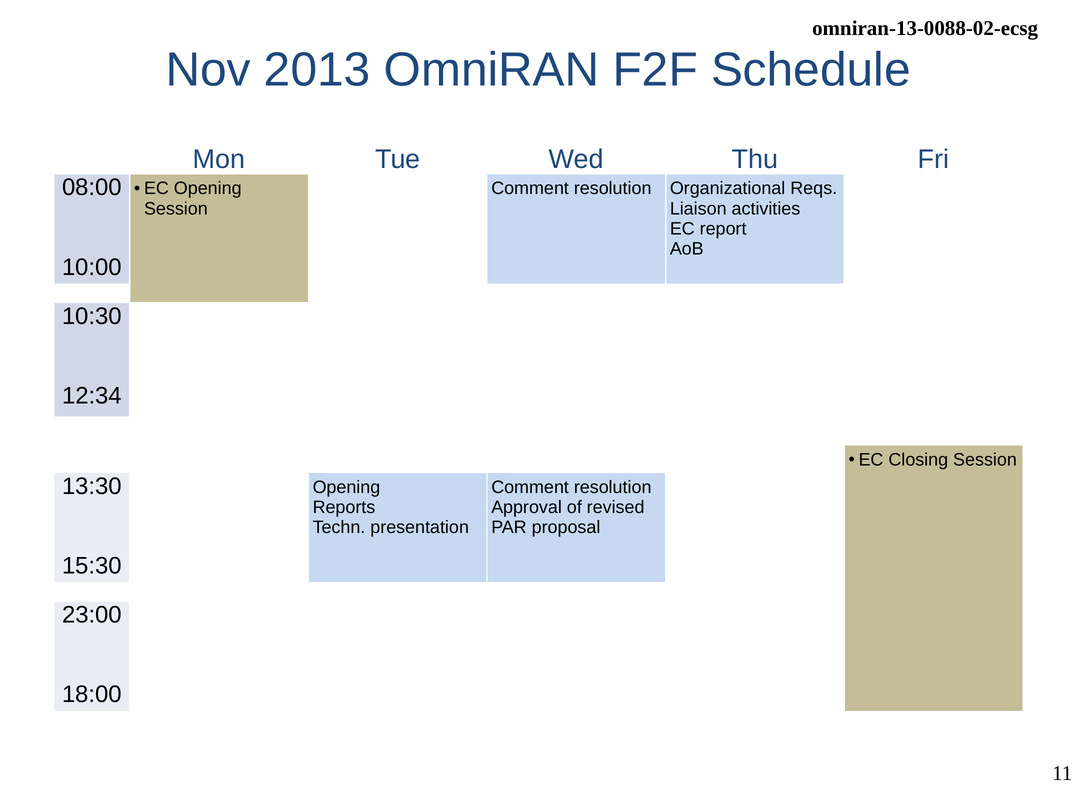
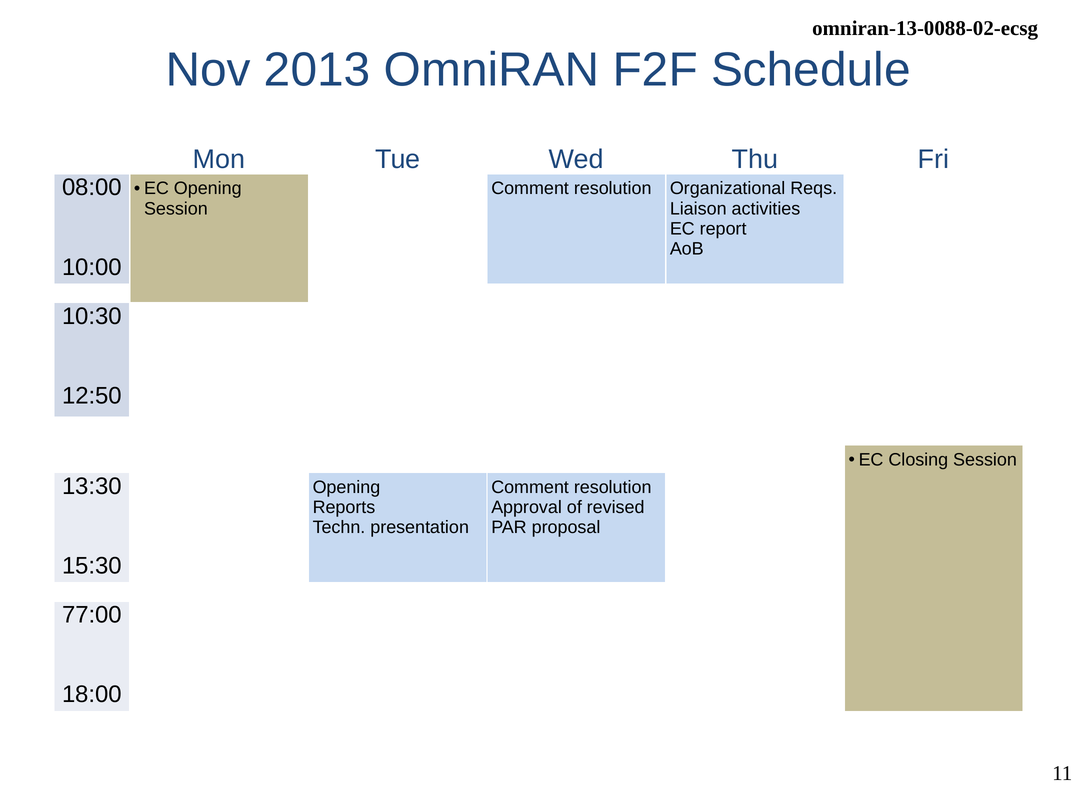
12:34: 12:34 -> 12:50 (92, 396)
23:00: 23:00 -> 77:00 (92, 615)
